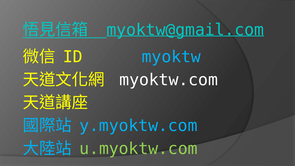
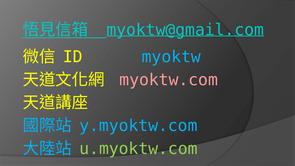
myoktw.com colour: white -> pink (169, 80)
